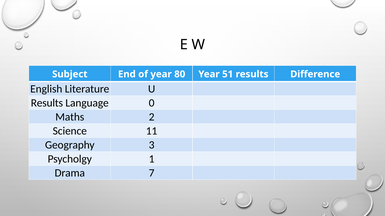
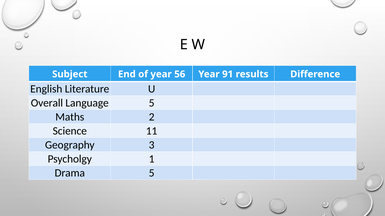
80: 80 -> 56 (180, 74)
51: 51 -> 91 (228, 74)
Results: Results -> Overall (47, 103)
Language 0: 0 -> 5 (152, 103)
Drama 7: 7 -> 5 (152, 173)
